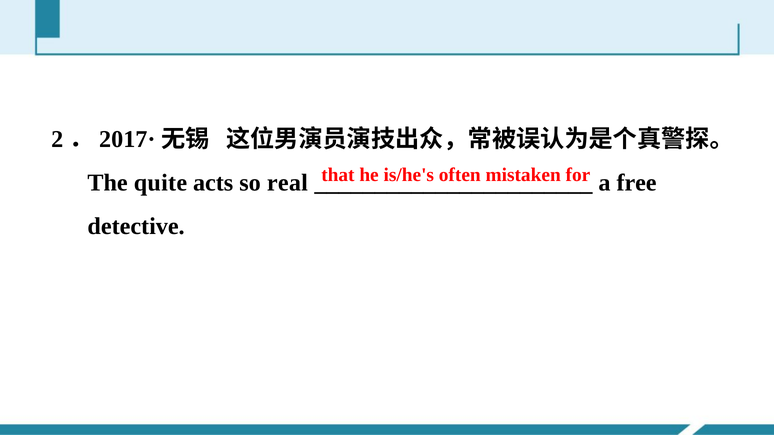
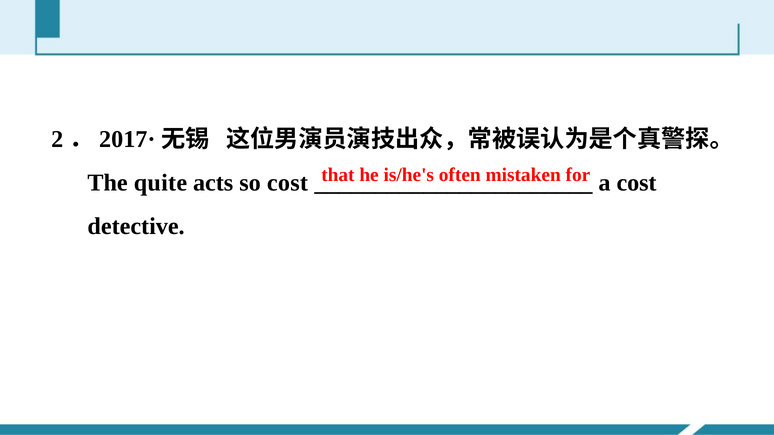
so real: real -> cost (287, 183)
a free: free -> cost (637, 183)
